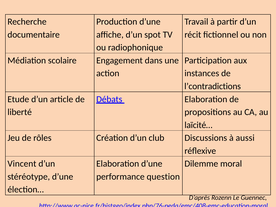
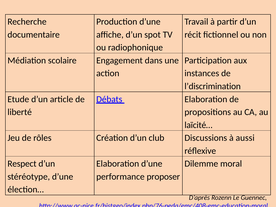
l’contradictions: l’contradictions -> l’discrimination (213, 86)
Vincent: Vincent -> Respect (22, 164)
question: question -> proposer (163, 177)
